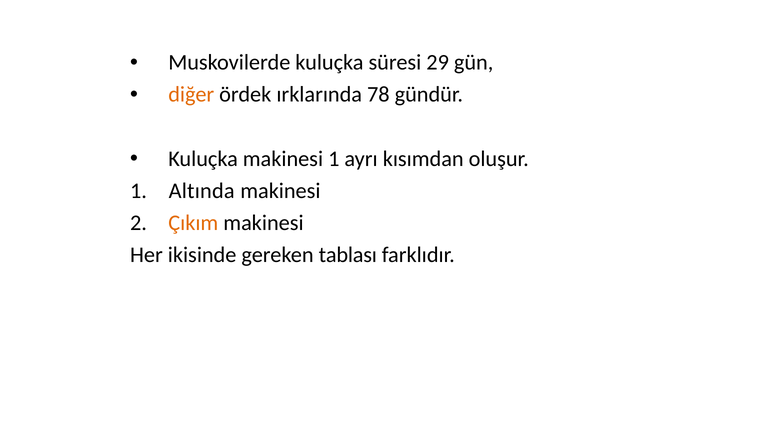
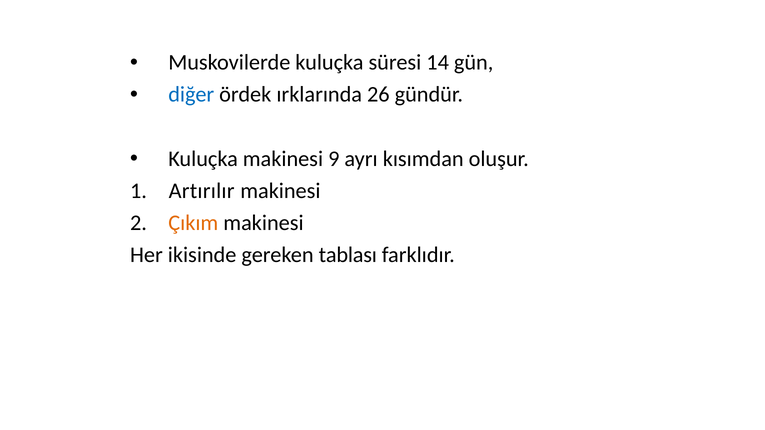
29: 29 -> 14 (438, 63)
diğer colour: orange -> blue (191, 95)
78: 78 -> 26 (378, 95)
makinesi 1: 1 -> 9 (334, 159)
Altında: Altında -> Artırılır (202, 191)
